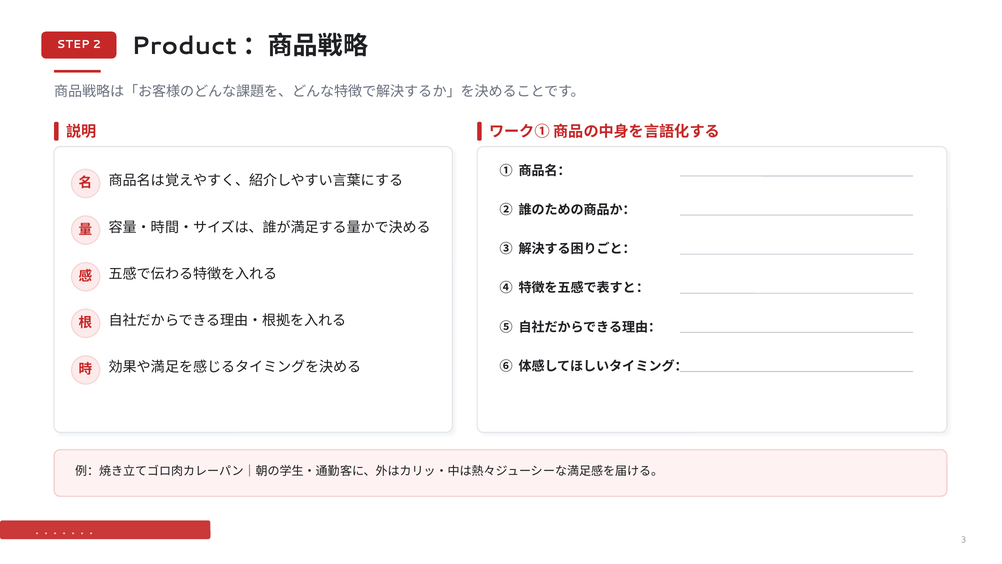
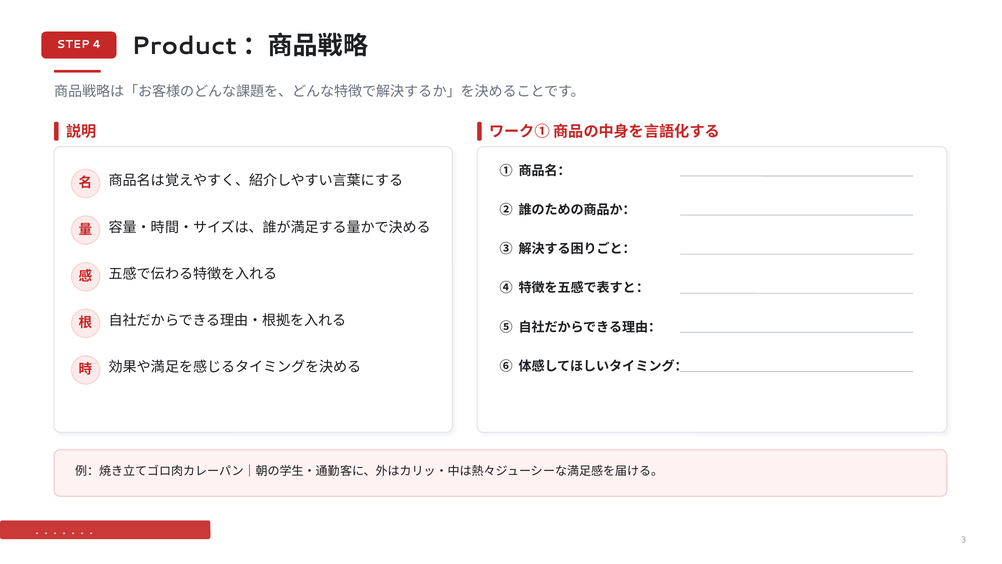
2: 2 -> 4 (97, 44)
